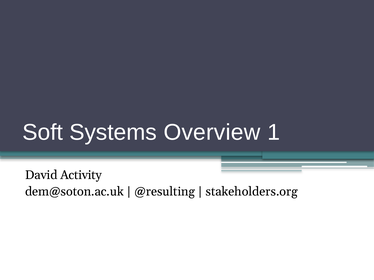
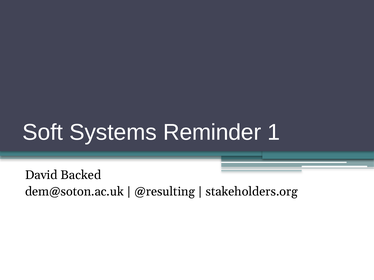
Overview: Overview -> Reminder (212, 133)
Activity: Activity -> Backed (81, 175)
